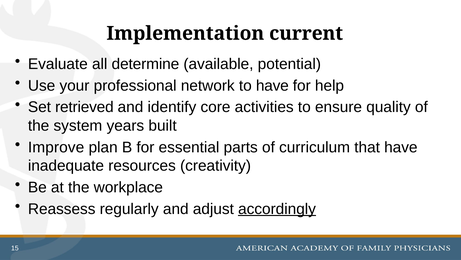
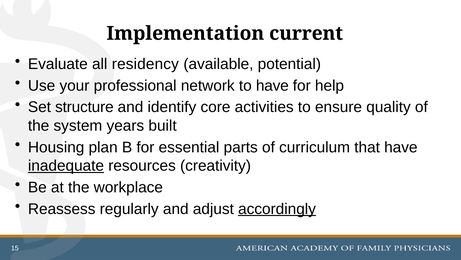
determine: determine -> residency (145, 64)
retrieved: retrieved -> structure (84, 107)
Improve: Improve -> Housing (56, 147)
inadequate underline: none -> present (66, 165)
